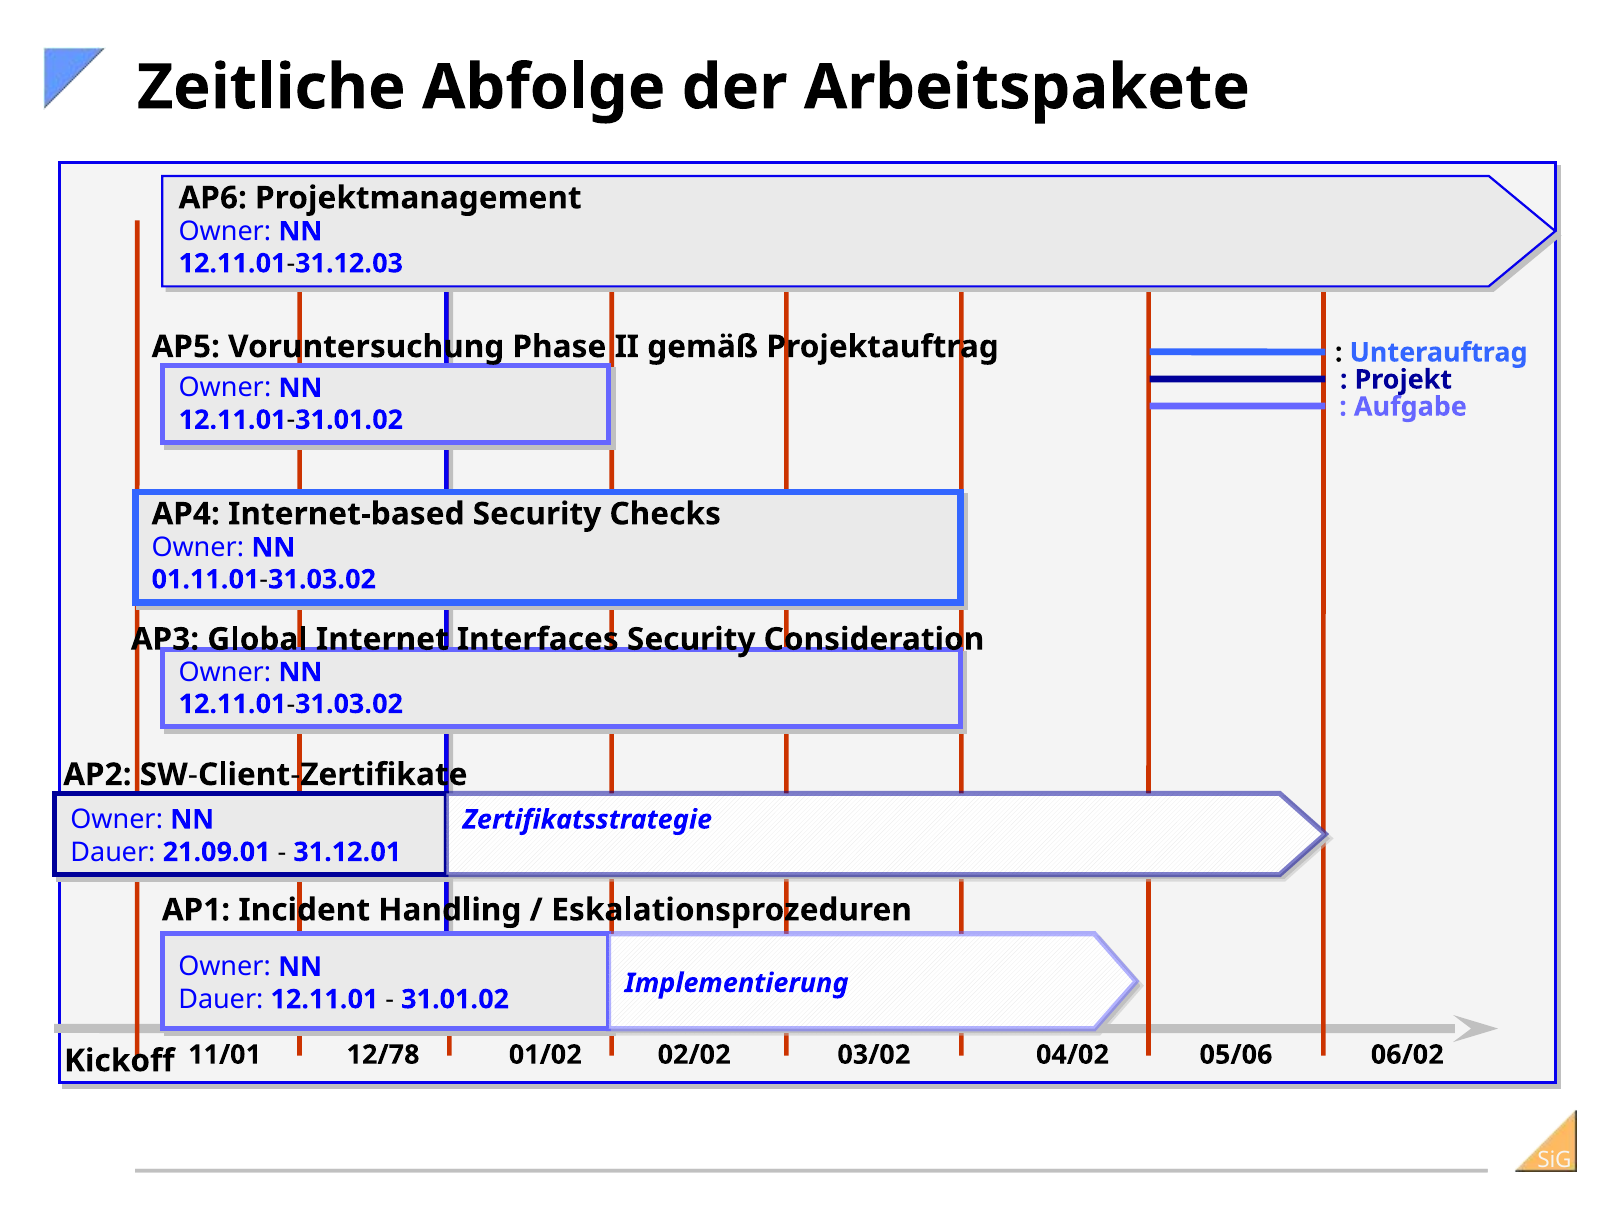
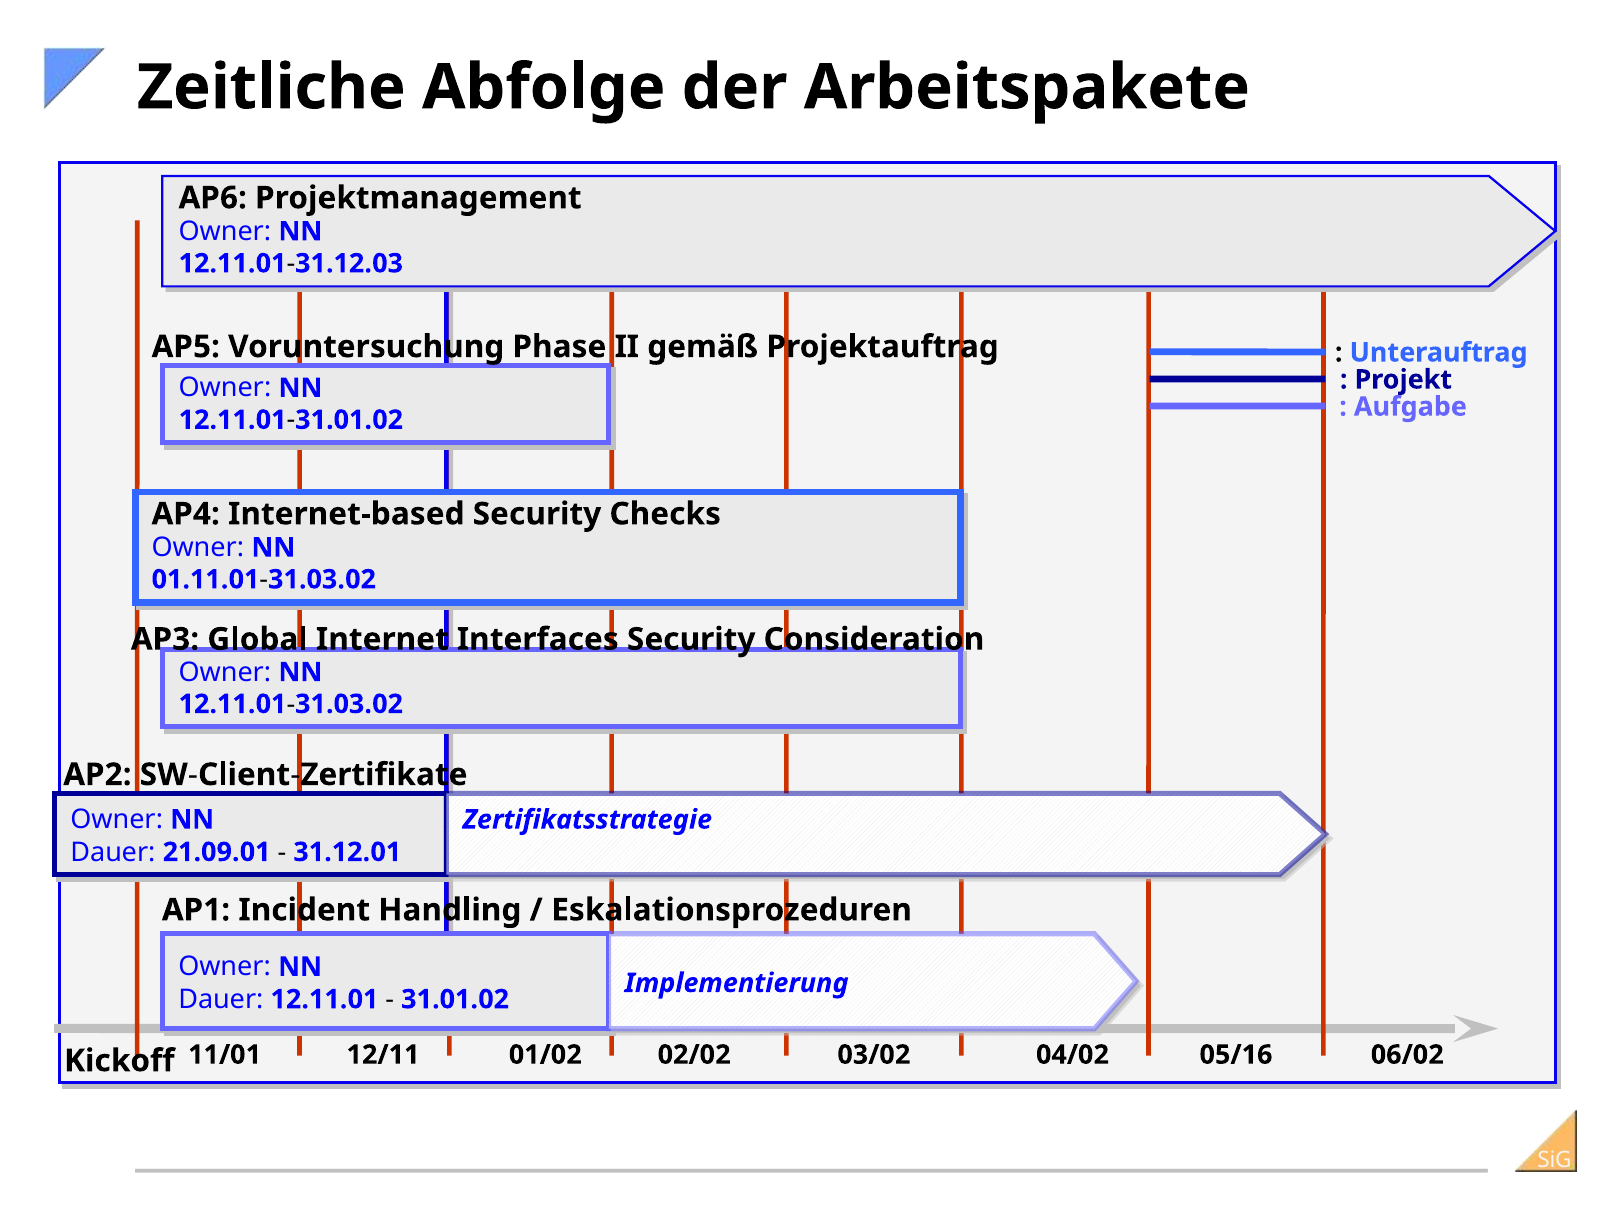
12/78: 12/78 -> 12/11 (383, 1054)
05/06: 05/06 -> 05/16 (1236, 1054)
